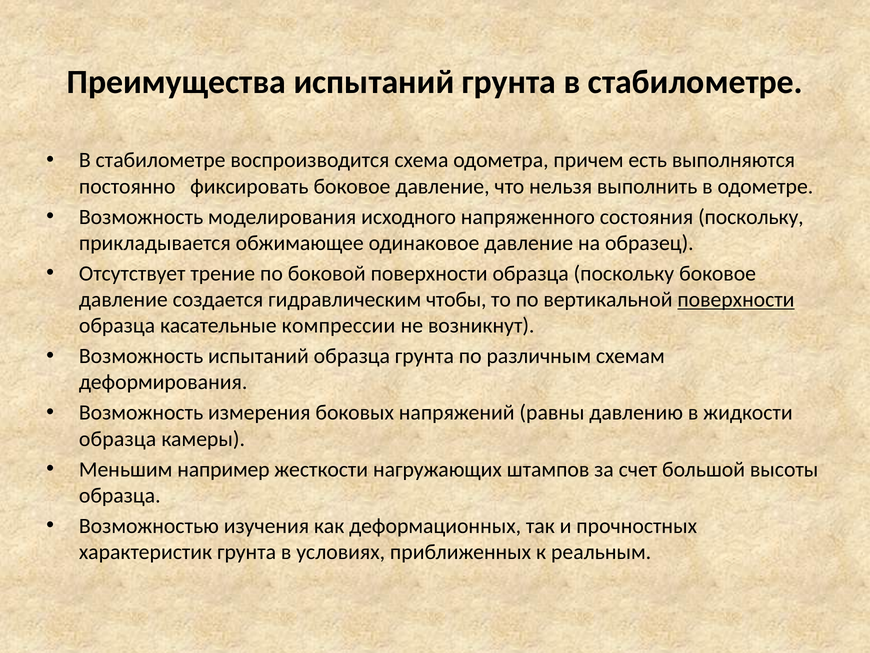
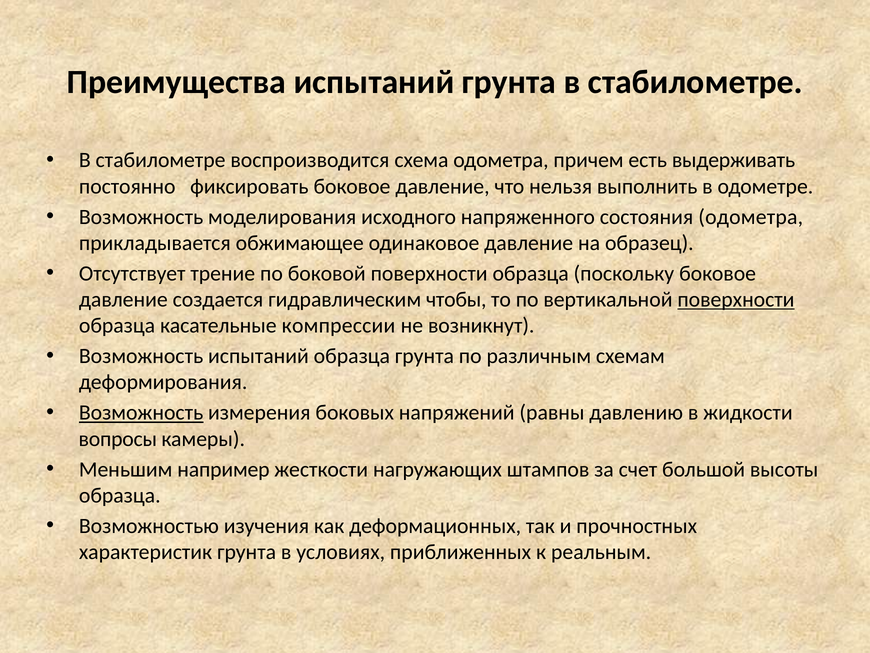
выполняются: выполняются -> выдерживать (734, 160)
состояния поскольку: поскольку -> одометра (751, 217)
Возможность underline: none -> present (141, 412)
образца: образца -> вопросы (118, 439)
